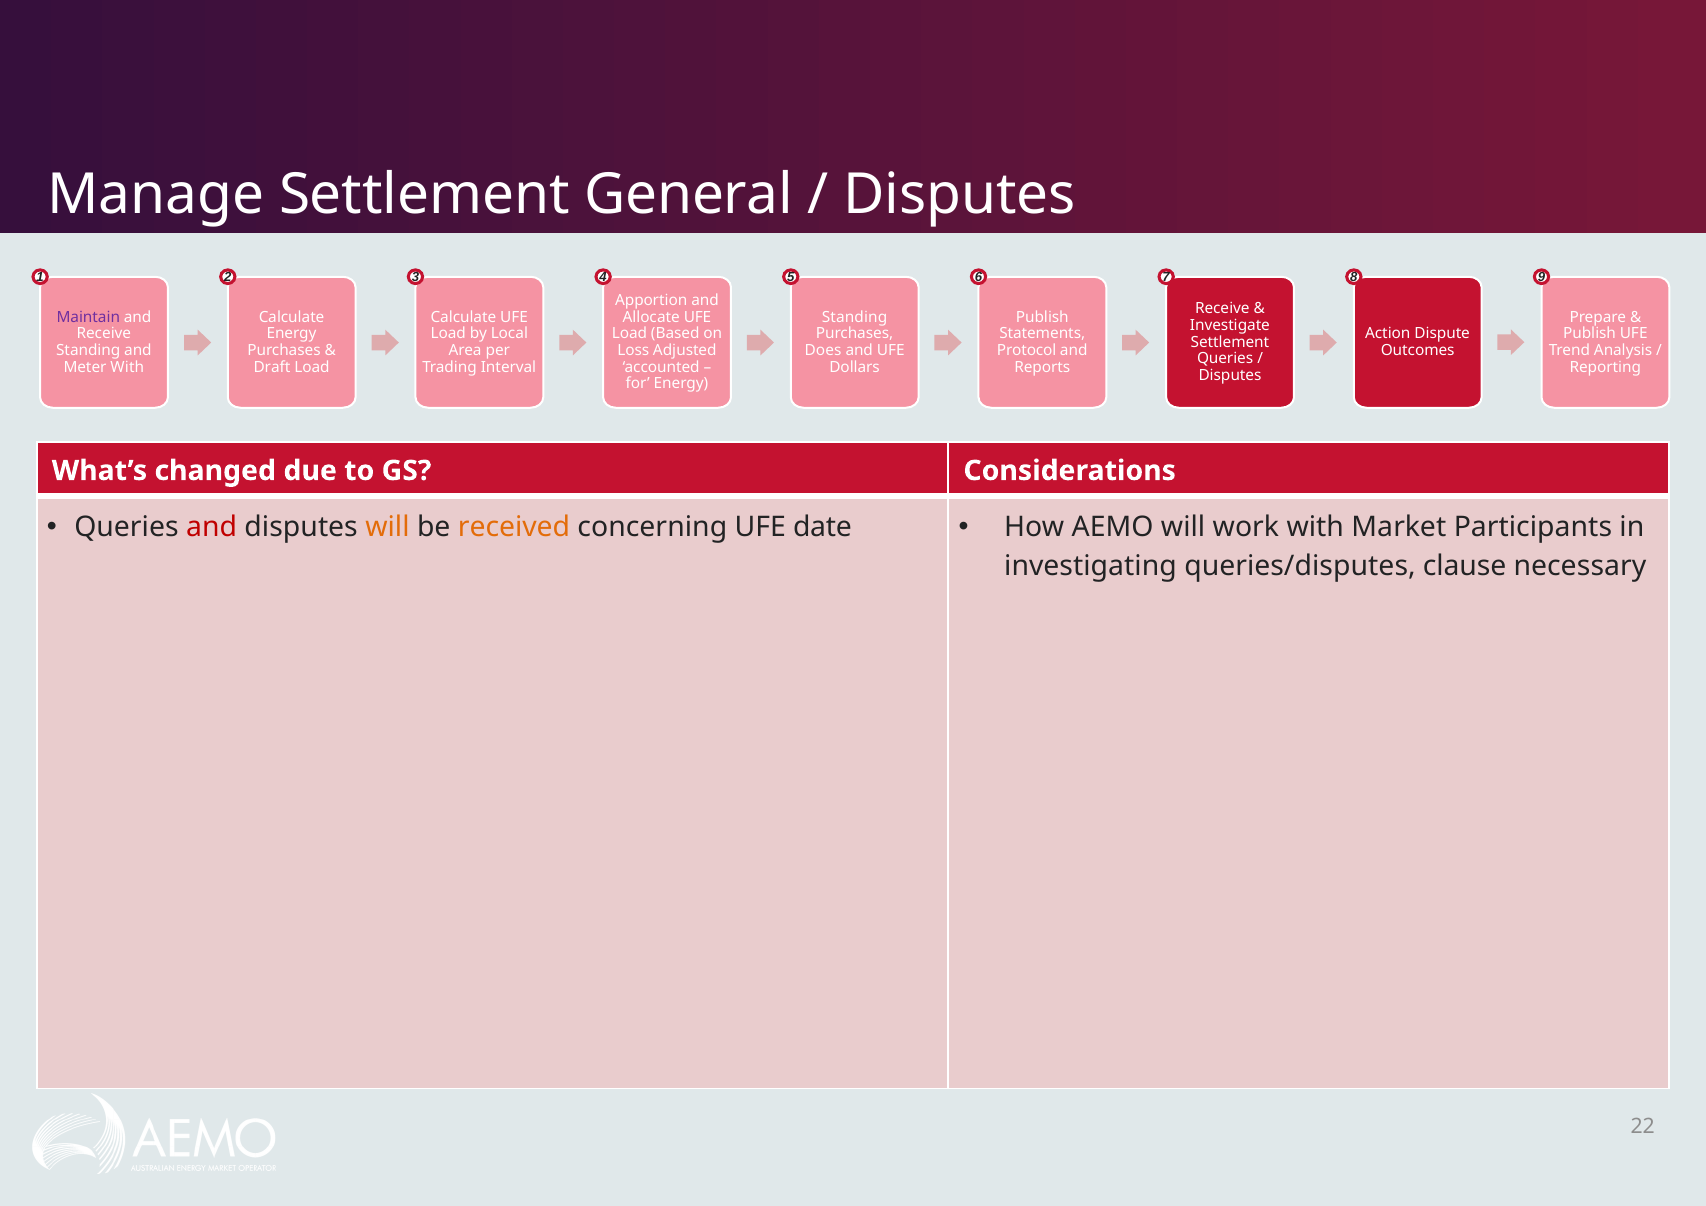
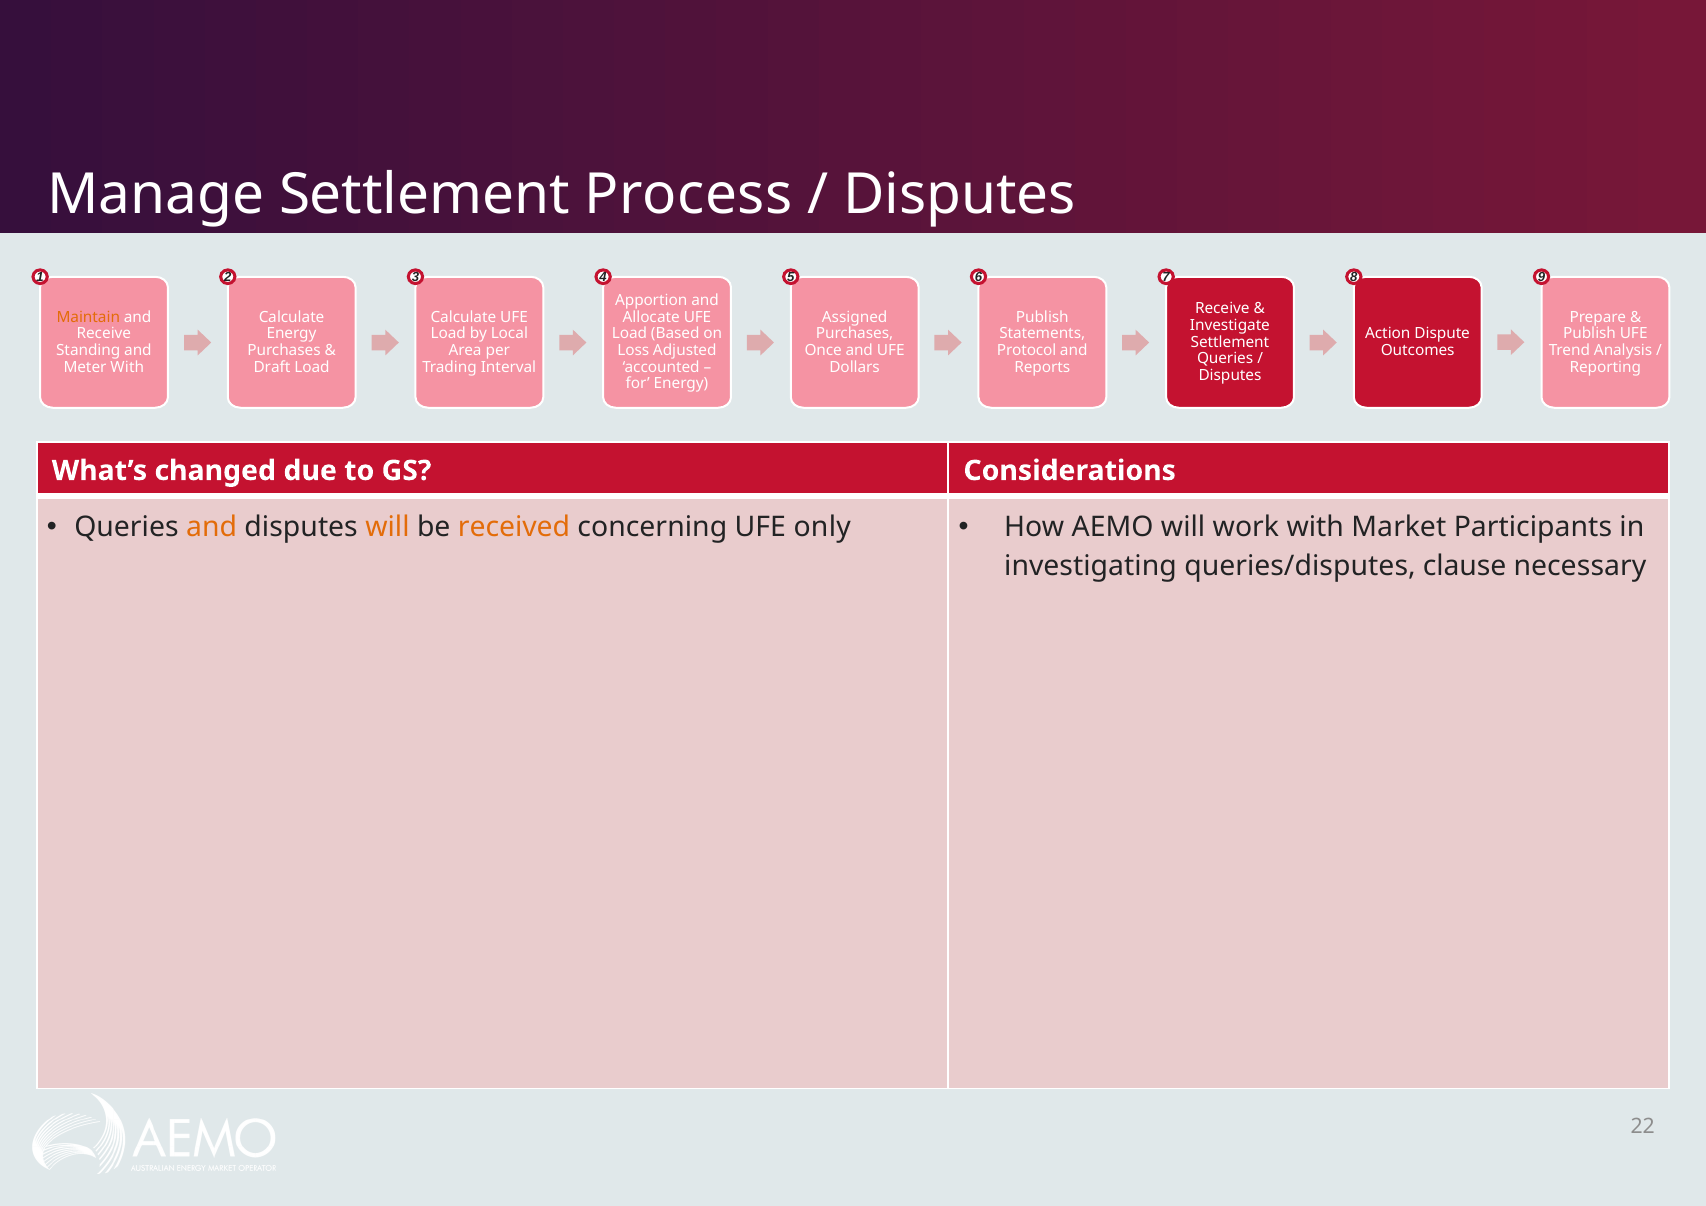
General: General -> Process (688, 195)
Maintain colour: purple -> orange (88, 317)
Standing: Standing -> Assigned (855, 317)
Does: Does -> Once (823, 351)
and colour: red -> orange (212, 527)
date: date -> only (822, 527)
